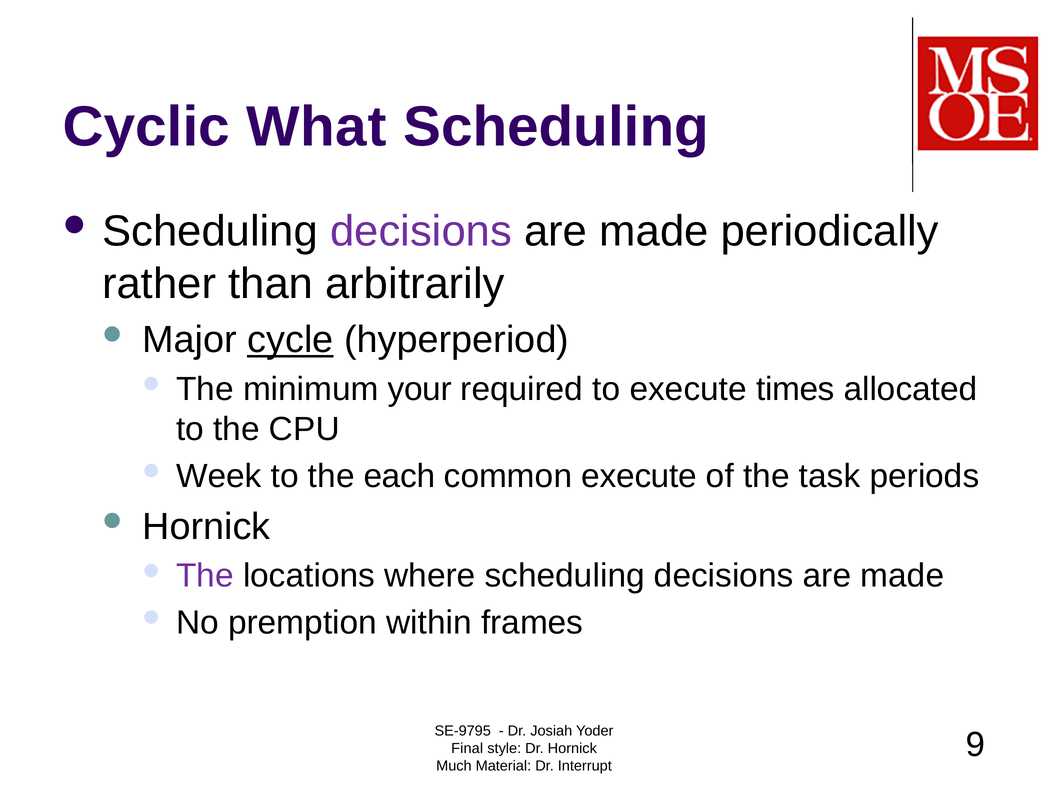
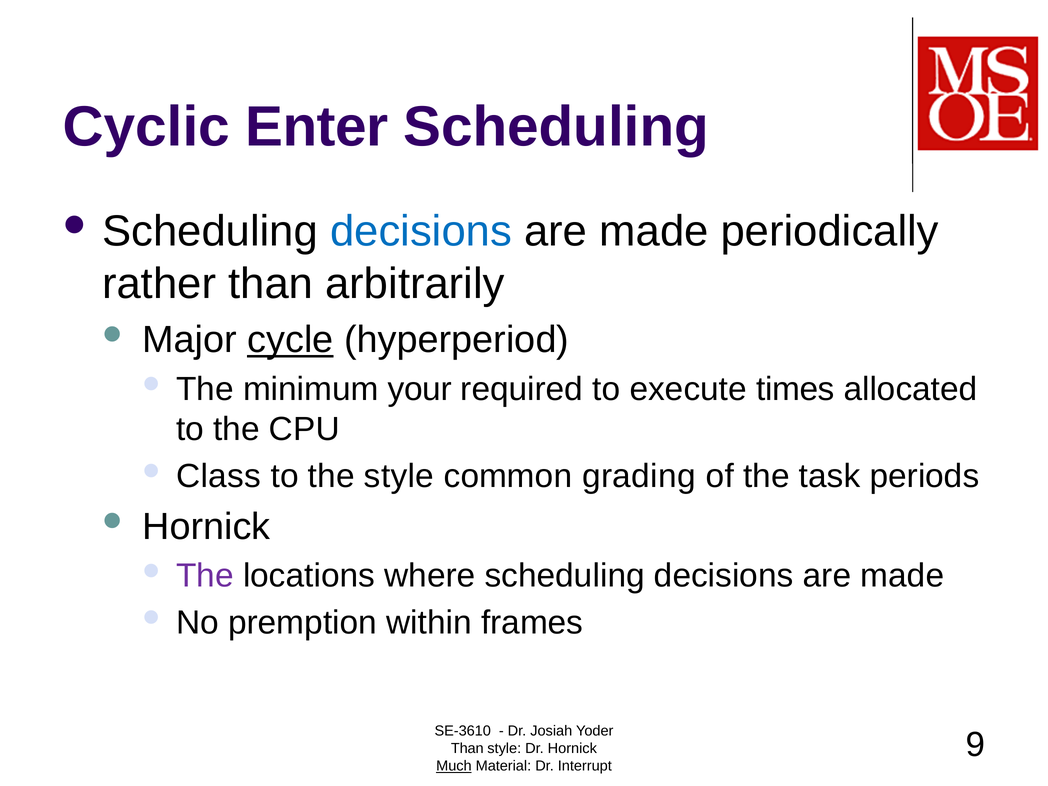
What: What -> Enter (317, 127)
decisions colour: purple -> blue (421, 232)
Week: Week -> Class (219, 476)
the each: each -> style (399, 476)
common execute: execute -> grading (639, 476)
SE-9795: SE-9795 -> SE-3610 (463, 731)
Final: Final -> Than (467, 749)
Much underline: none -> present (454, 766)
